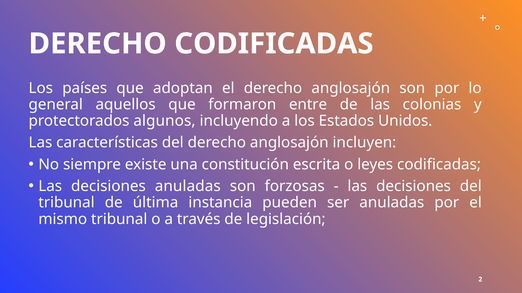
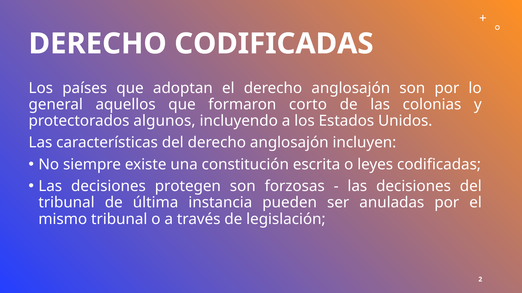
entre: entre -> corto (308, 105)
decisiones anuladas: anuladas -> protegen (188, 187)
